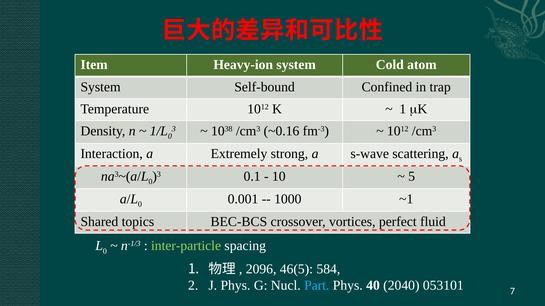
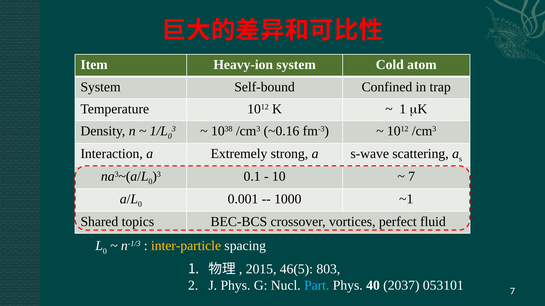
5: 5 -> 7 (412, 177)
inter-particle colour: light green -> yellow (186, 246)
2096: 2096 -> 2015 (261, 270)
584: 584 -> 803 (328, 270)
2040: 2040 -> 2037 (401, 286)
